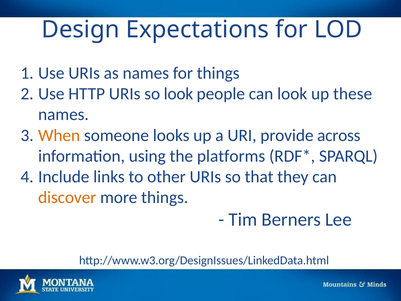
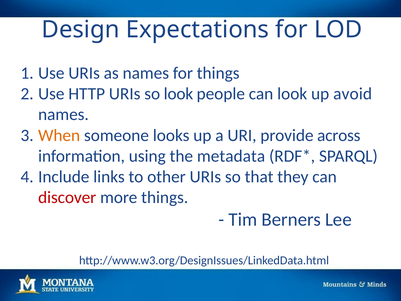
these: these -> avoid (353, 94)
platforms: platforms -> metadata (231, 156)
discover colour: orange -> red (67, 197)
